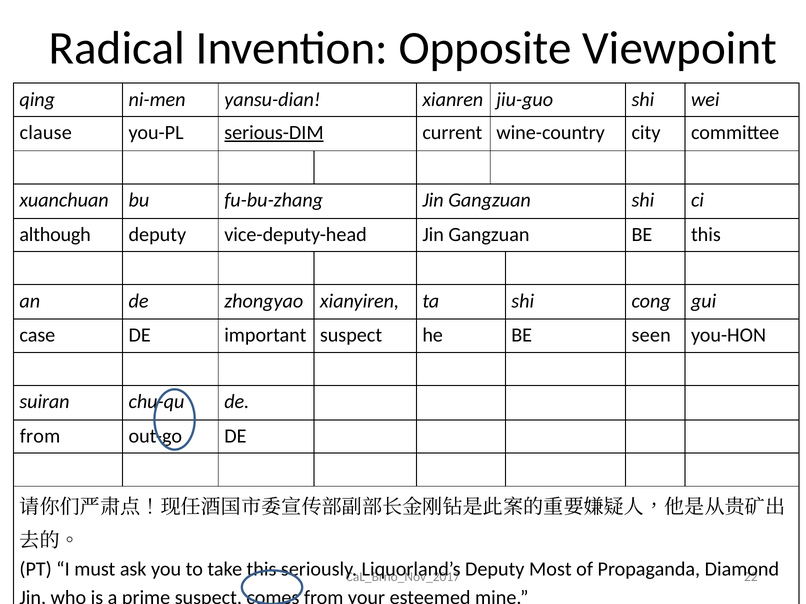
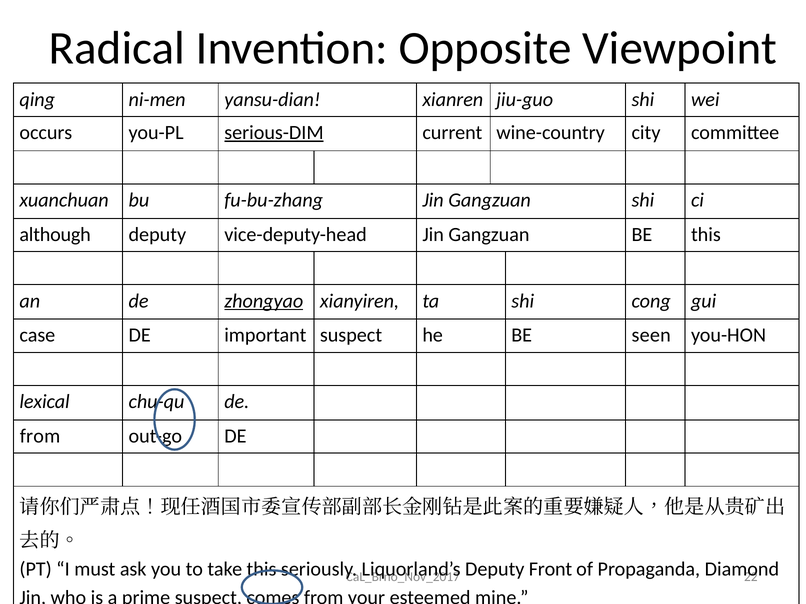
clause: clause -> occurs (46, 133)
zhongyao underline: none -> present (264, 301)
suiran: suiran -> lexical (45, 402)
Most: Most -> Front (551, 570)
